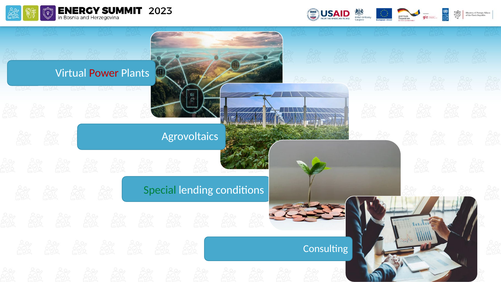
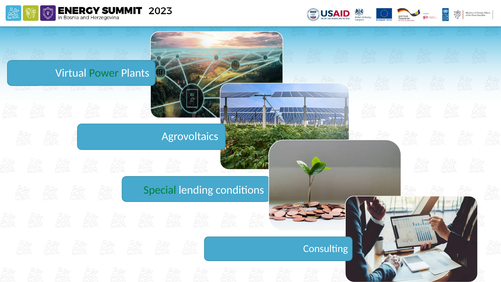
Power colour: red -> green (104, 73)
